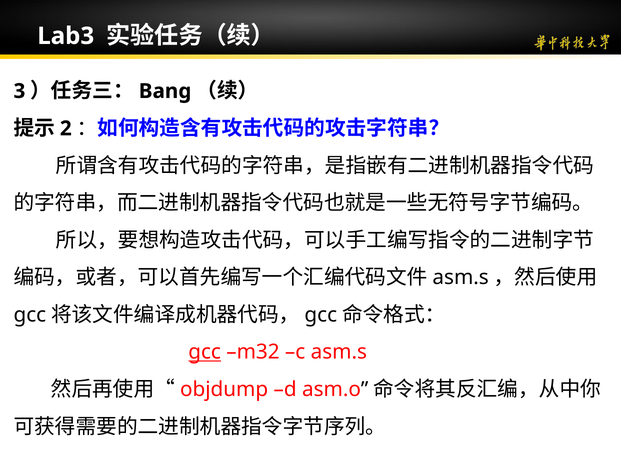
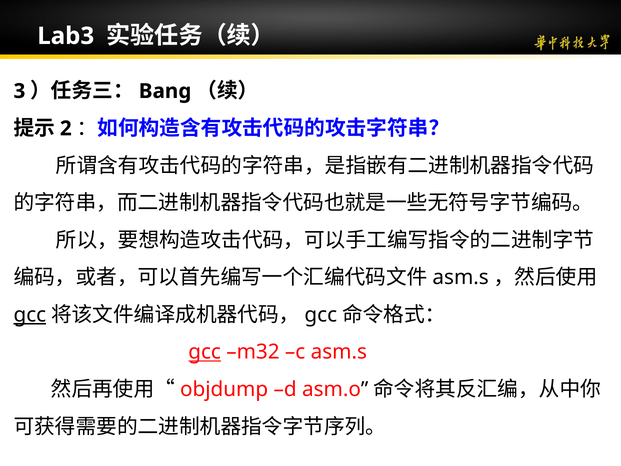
gcc underline: none -> present (30, 315)
